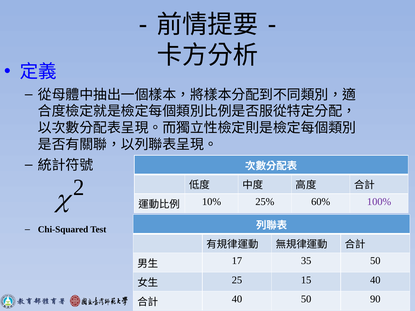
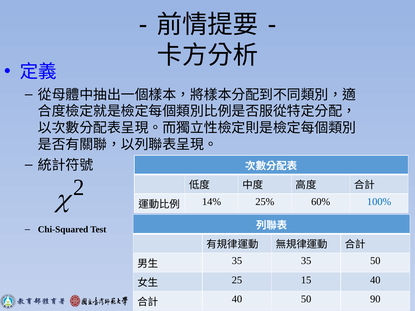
10%: 10% -> 14% (212, 202)
100% colour: purple -> blue (379, 202)
17: 17 -> 35 (237, 261)
